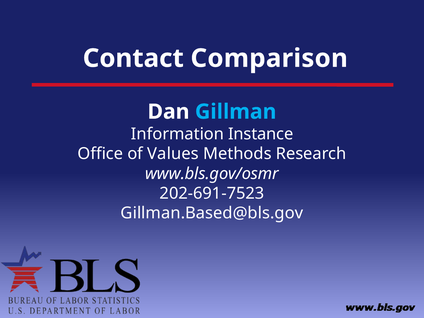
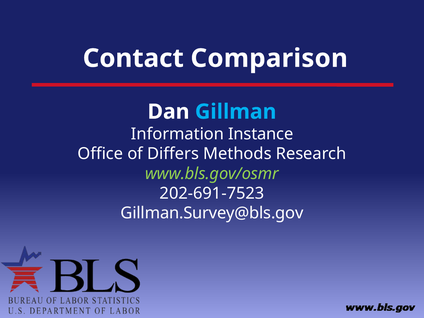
Values: Values -> Differs (173, 154)
www.bls.gov/osmr colour: white -> light green (212, 174)
Gillman.Based@bls.gov: Gillman.Based@bls.gov -> Gillman.Survey@bls.gov (212, 213)
